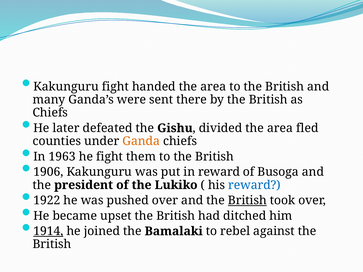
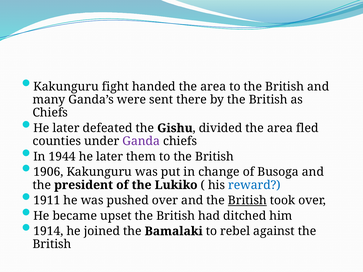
Ganda colour: orange -> purple (141, 141)
1963: 1963 -> 1944 (62, 157)
fight: fight -> later (110, 157)
in reward: reward -> change (219, 172)
1922: 1922 -> 1911 (47, 201)
1914 underline: present -> none (48, 231)
